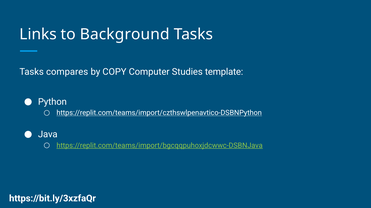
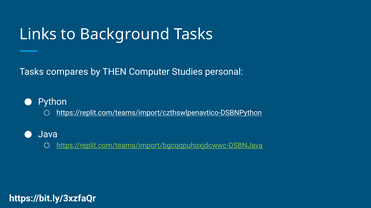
COPY: COPY -> THEN (114, 72)
template: template -> personal (224, 72)
